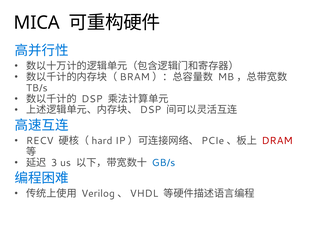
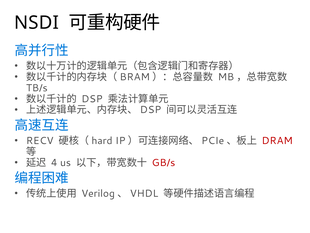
MICA: MICA -> NSDI (37, 23)
3: 3 -> 4 (54, 162)
GB/s colour: blue -> red (163, 162)
